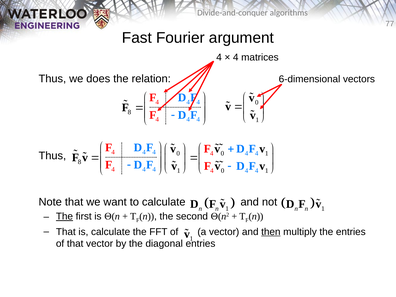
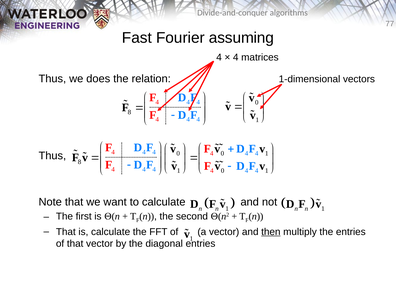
argument: argument -> assuming (241, 38)
6-dimensional: 6-dimensional -> 1-dimensional (310, 79)
The underline: present -> none (64, 216)
